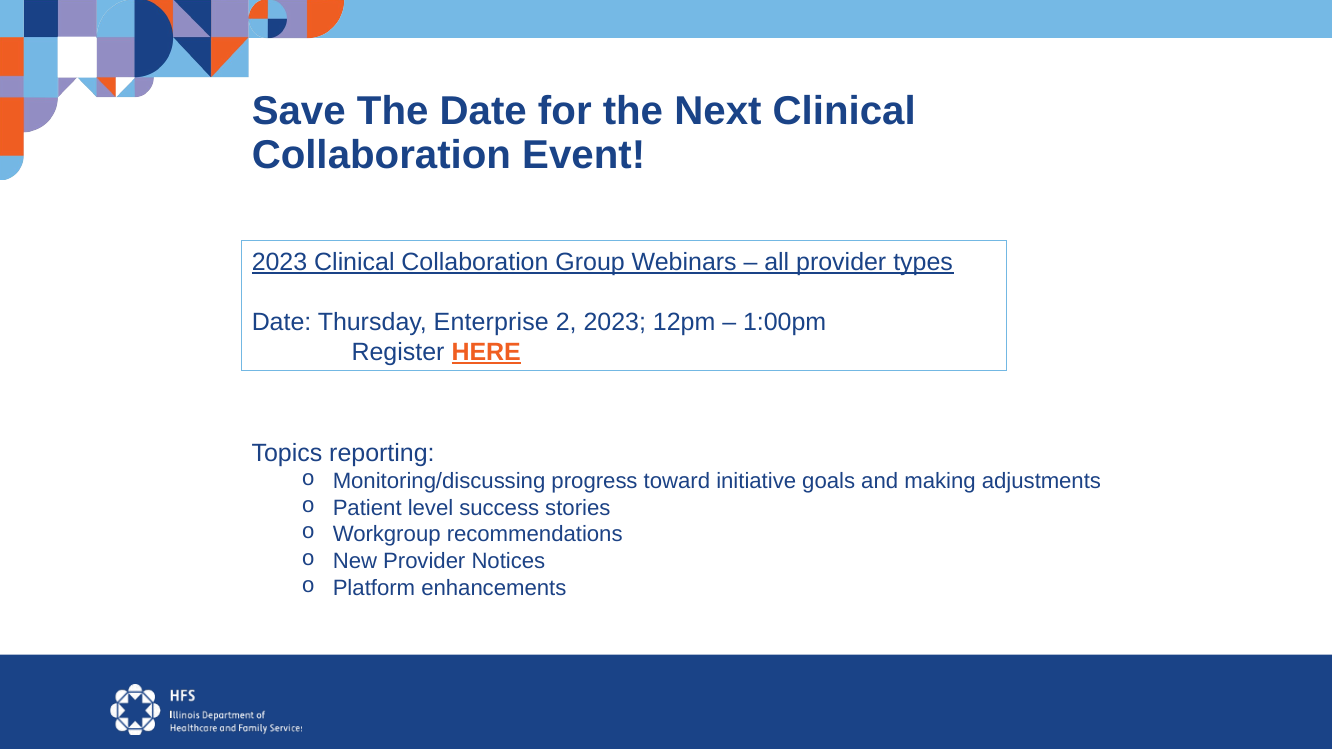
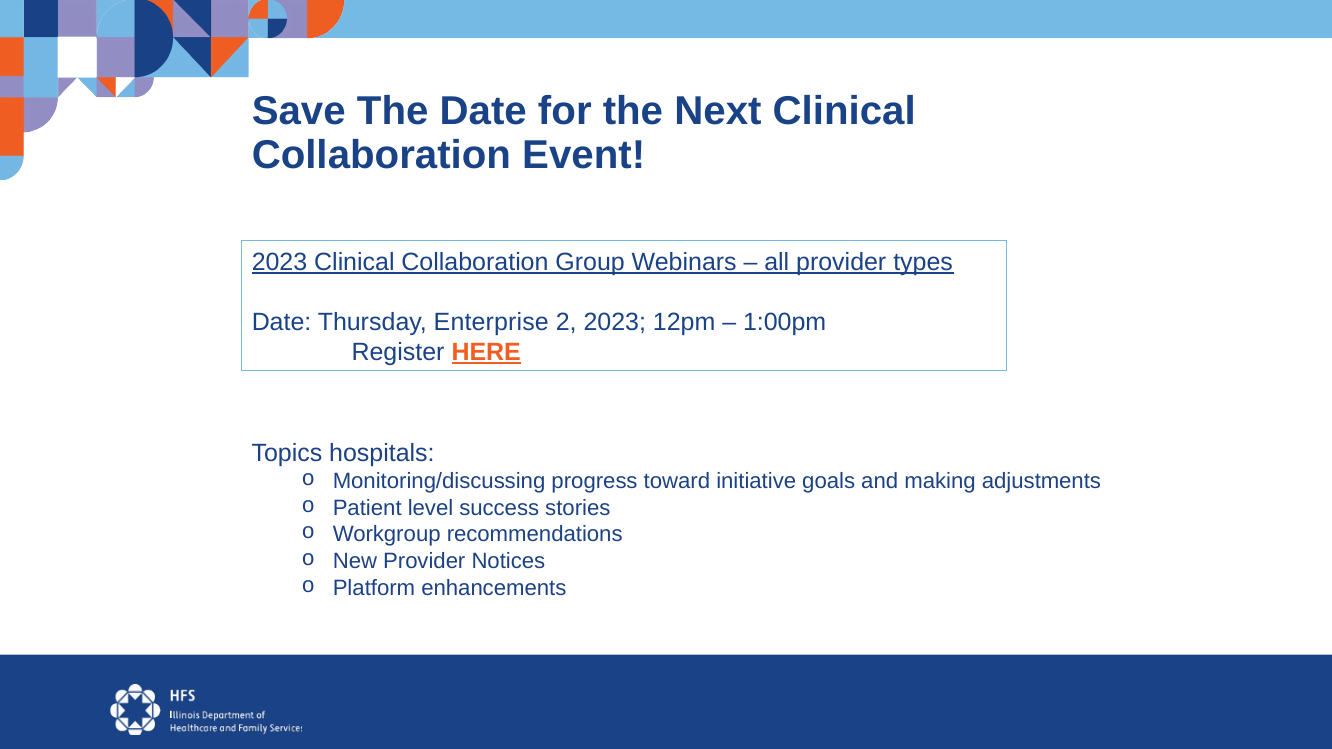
reporting: reporting -> hospitals (382, 453)
